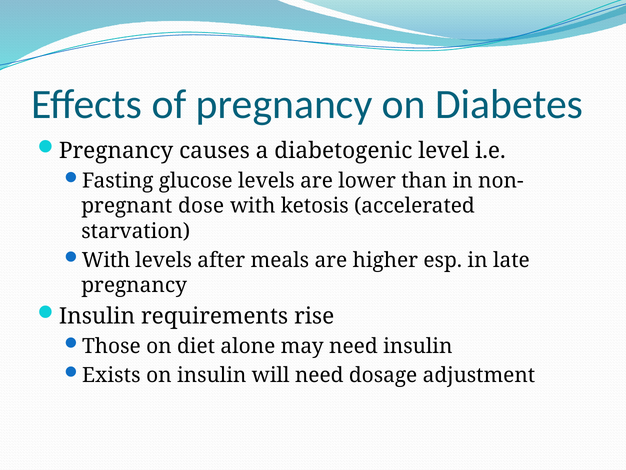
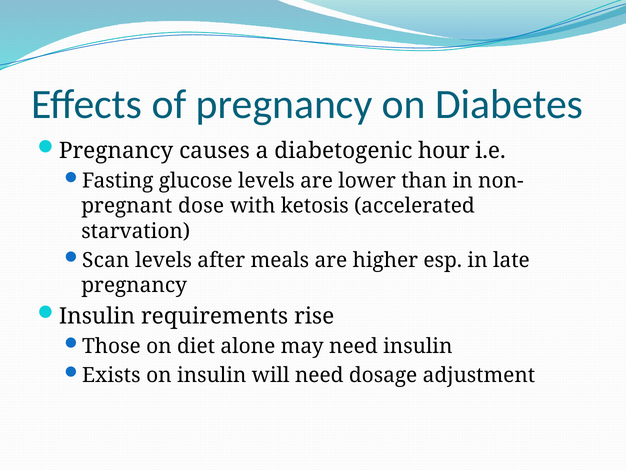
level: level -> hour (444, 151)
With: With -> Scan (106, 260)
